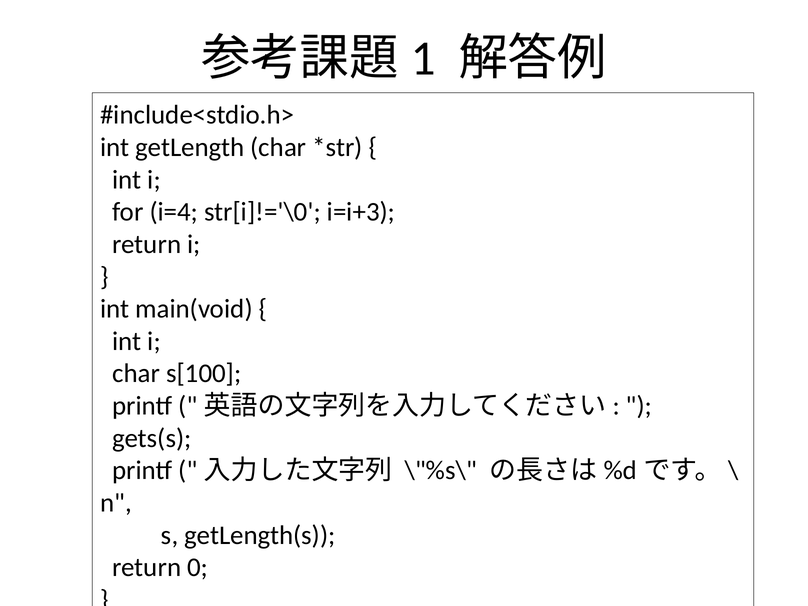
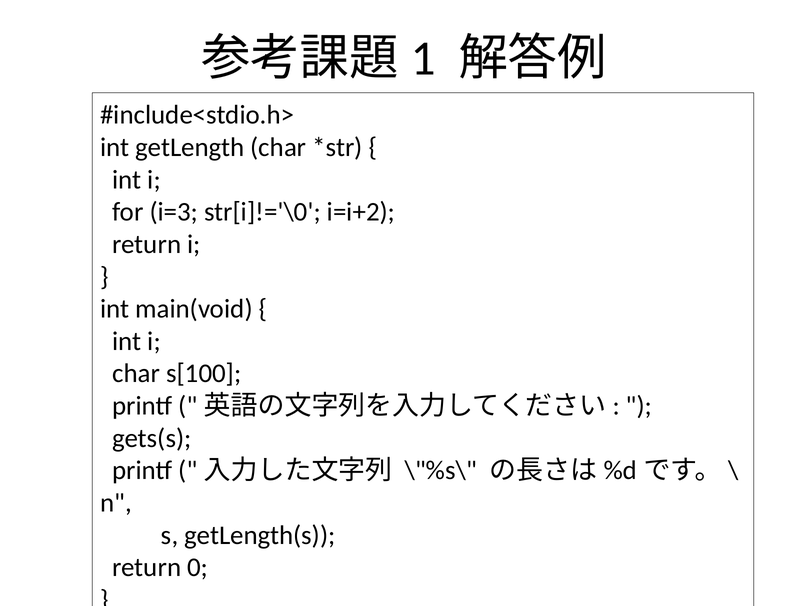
i=4: i=4 -> i=3 (174, 212)
i=i+3: i=i+3 -> i=i+2 (361, 212)
